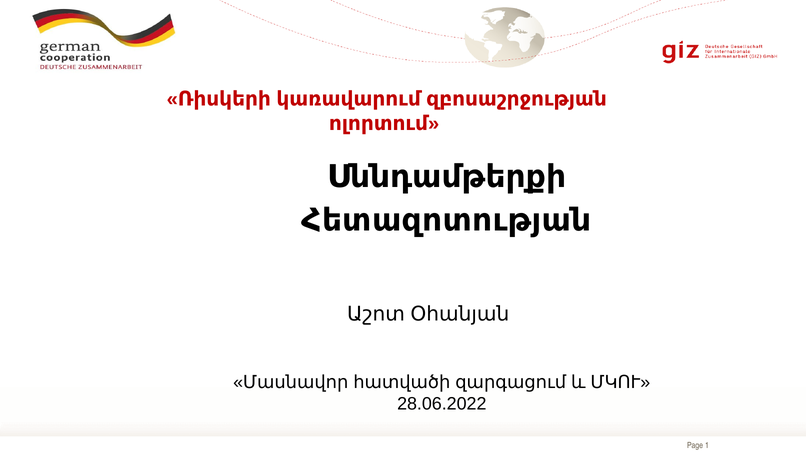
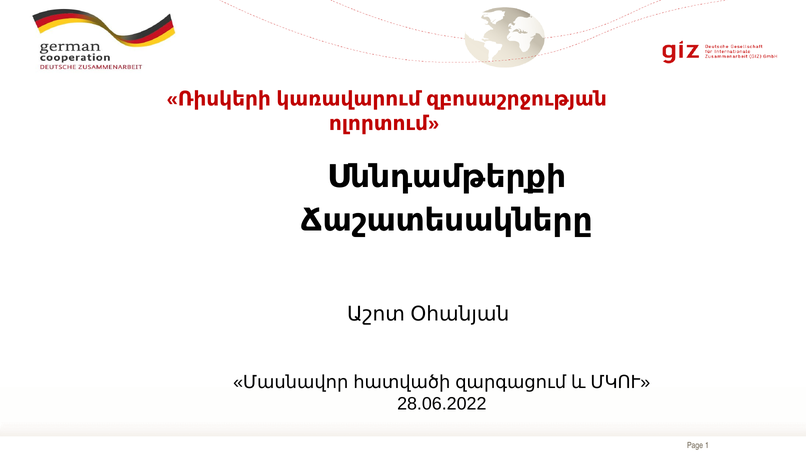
Հետազոտության: Հետազոտության -> Ճաշատեսակները (447, 220)
